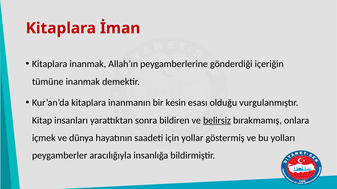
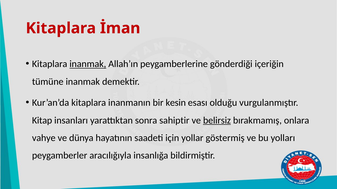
inanmak underline: none -> present (88, 64)
bildiren: bildiren -> sahiptir (174, 121)
içmek: içmek -> vahye (44, 138)
